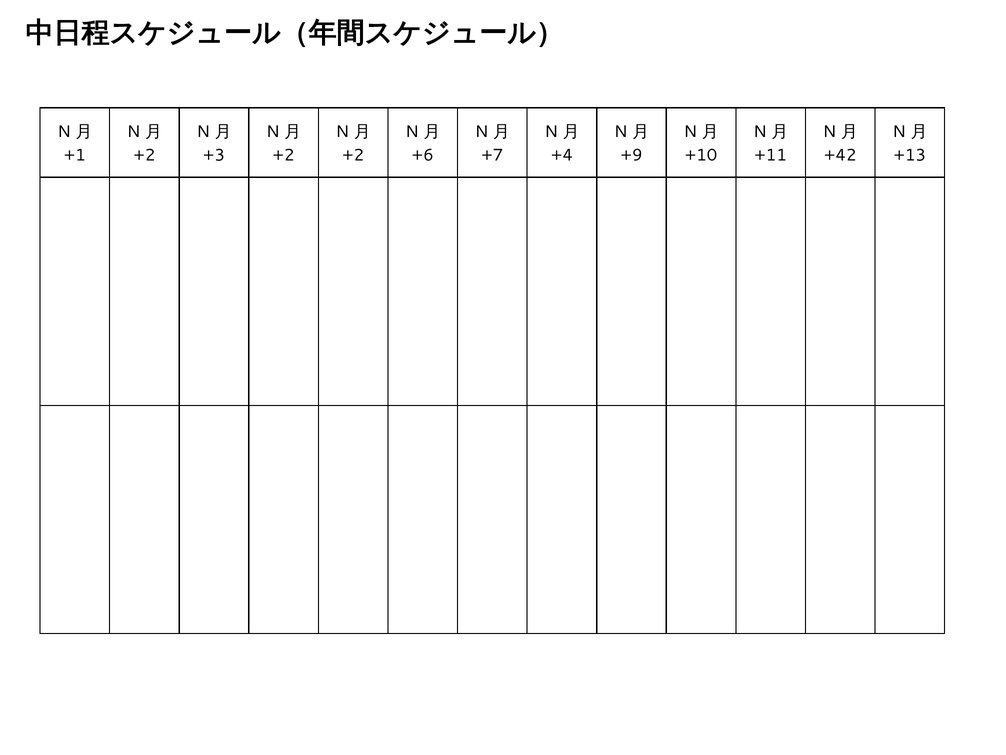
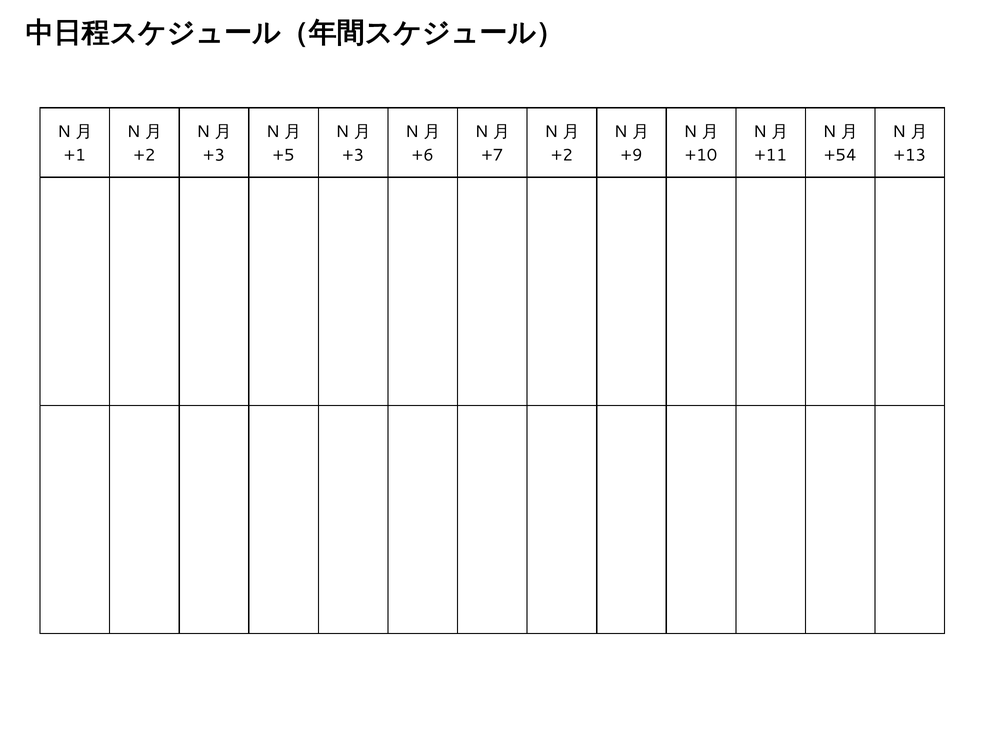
+2: +2 -> +5 (284, 155)
+2: +2 -> +3 (353, 155)
+4: +4 -> +2 (562, 155)
+42: +42 -> +54 (840, 155)
